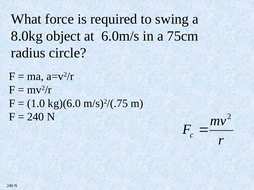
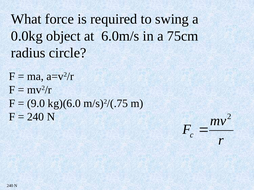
8.0kg: 8.0kg -> 0.0kg (27, 36)
1.0: 1.0 -> 9.0 (36, 104)
